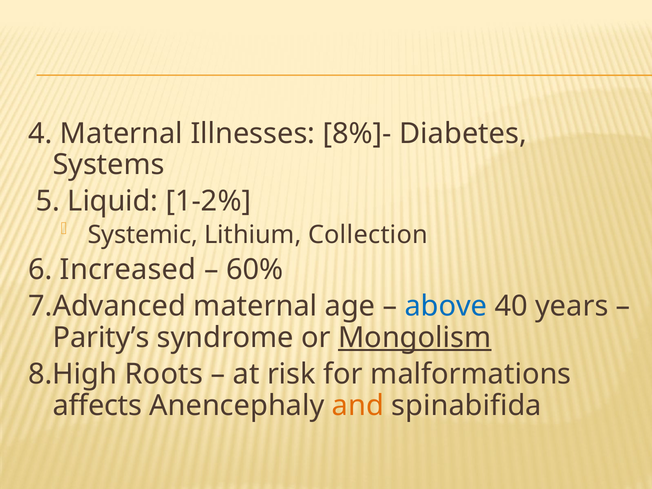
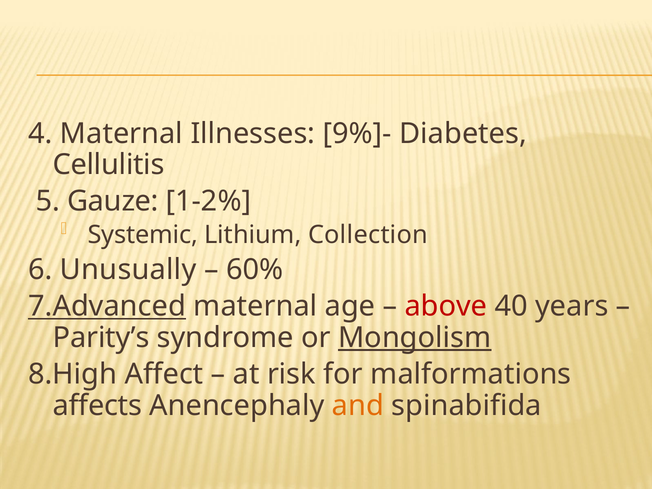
8%]-: 8%]- -> 9%]- (357, 133)
Systems: Systems -> Cellulitis (109, 165)
Liquid: Liquid -> Gauze (113, 201)
Increased: Increased -> Unusually (128, 270)
7.Advanced underline: none -> present (107, 306)
above colour: blue -> red (446, 306)
Roots: Roots -> Affect (164, 374)
